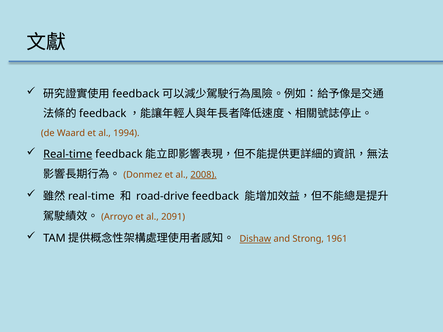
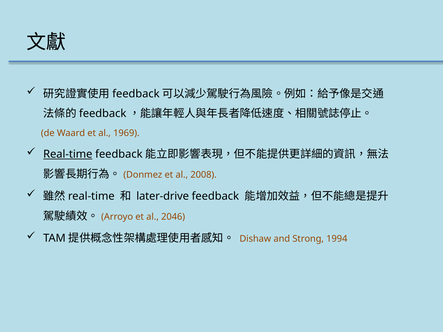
1994: 1994 -> 1969 (126, 133)
2008 underline: present -> none (204, 175)
road-drive: road-drive -> later-drive (163, 196)
2091: 2091 -> 2046 (173, 217)
Dishaw underline: present -> none (255, 239)
1961: 1961 -> 1994 (337, 239)
